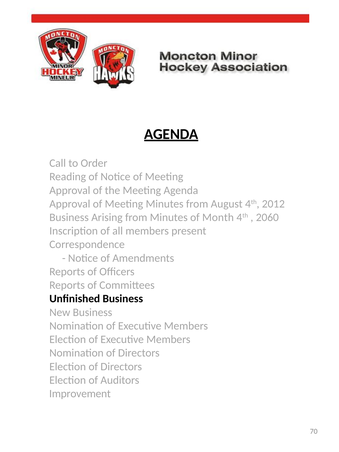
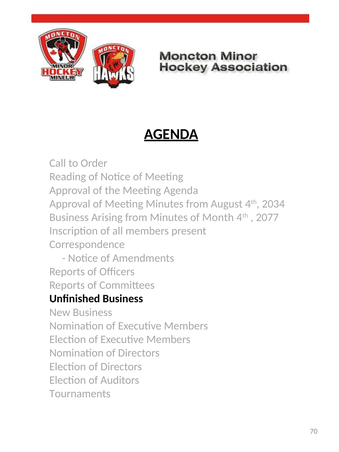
2012: 2012 -> 2034 (273, 204)
2060: 2060 -> 2077 (267, 217)
Improvement: Improvement -> Tournaments (80, 394)
